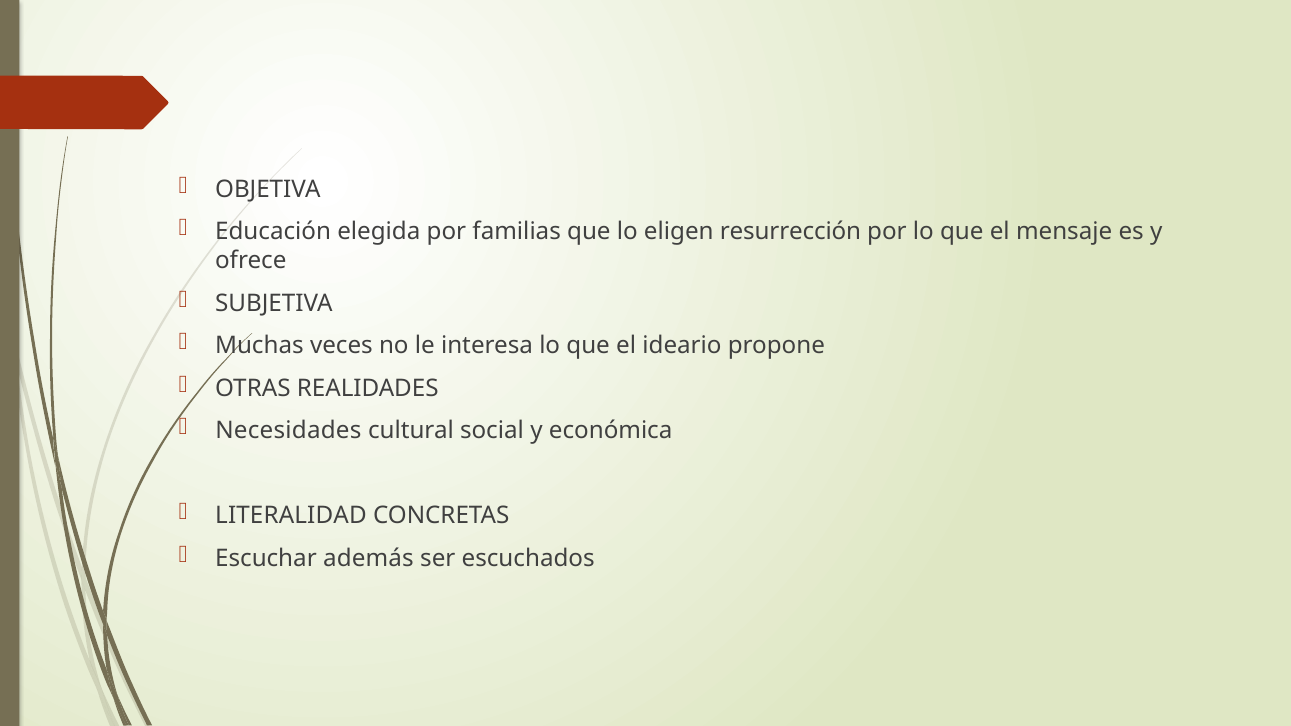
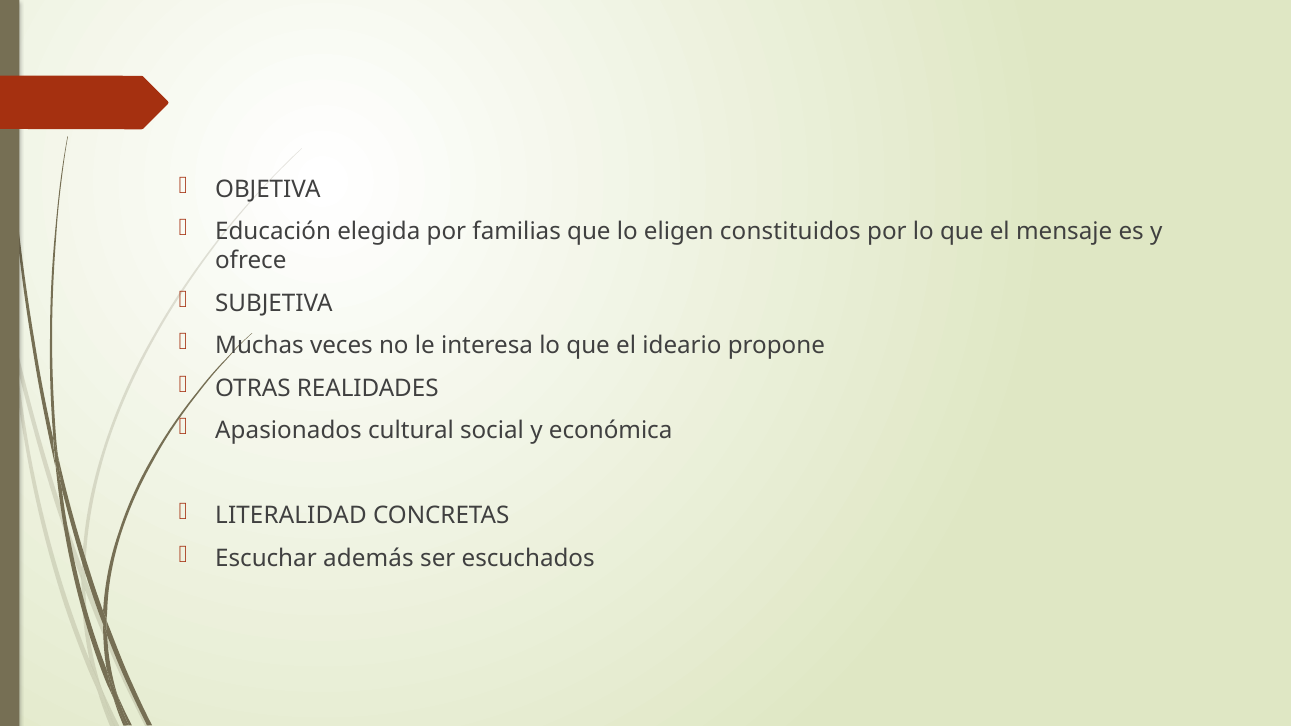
resurrección: resurrección -> constituidos (790, 232)
Necesidades: Necesidades -> Apasionados (288, 431)
